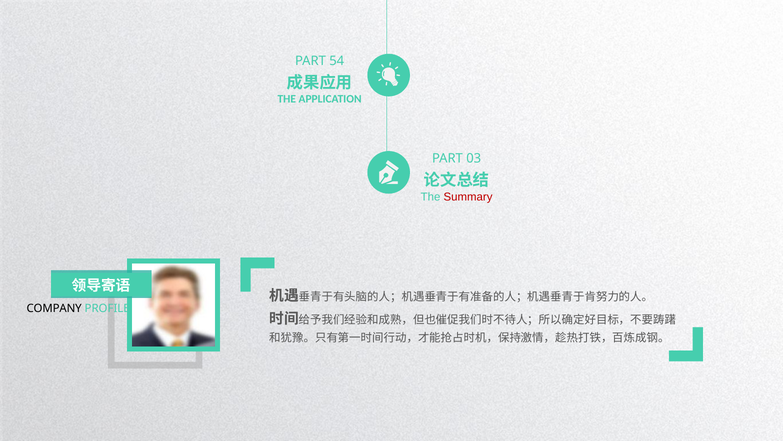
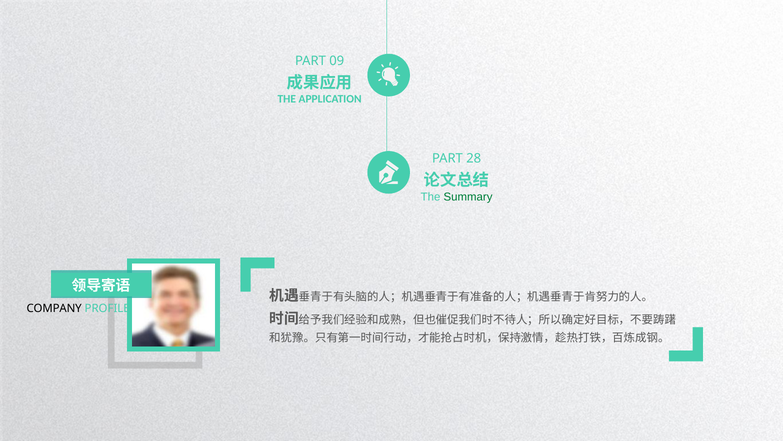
54: 54 -> 09 (337, 61)
03: 03 -> 28 (474, 158)
Summary colour: red -> green (468, 197)
